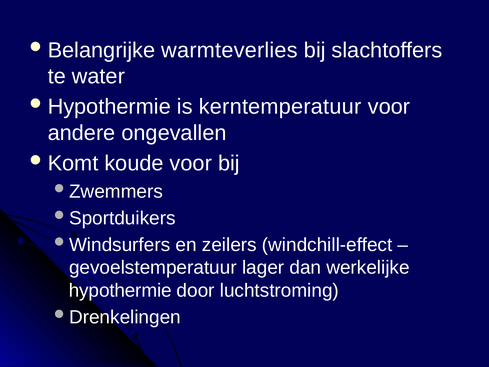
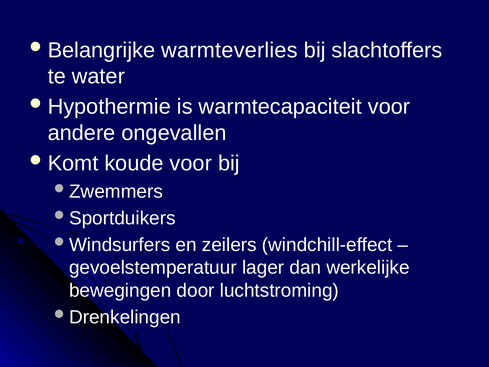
kerntemperatuur: kerntemperatuur -> warmtecapaciteit (280, 107)
hypothermie: hypothermie -> bewegingen (120, 290)
